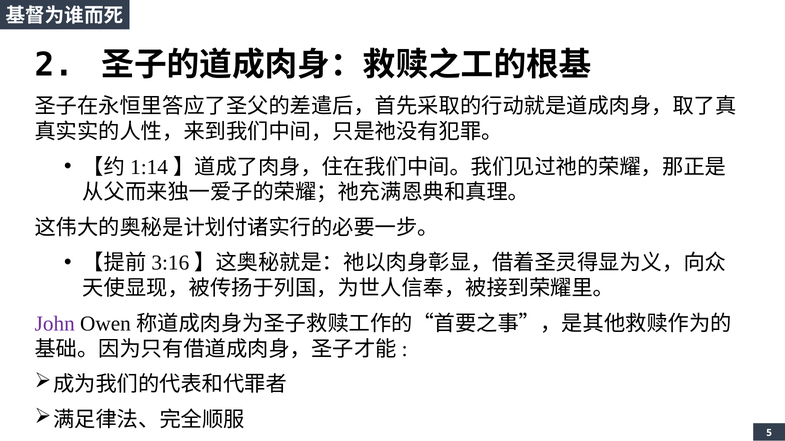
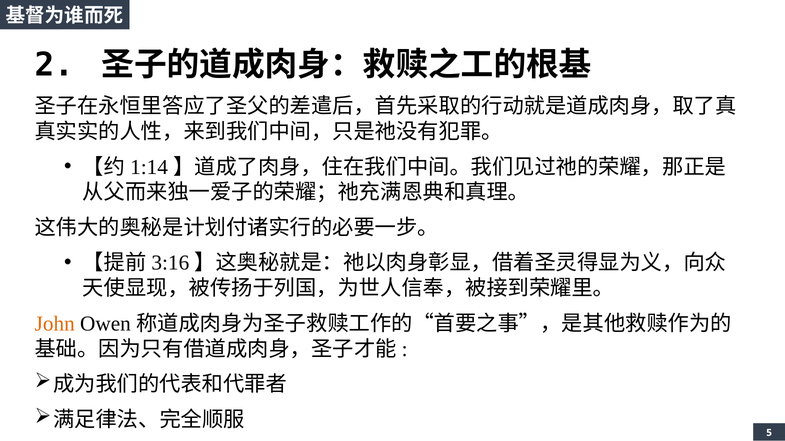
John colour: purple -> orange (55, 324)
